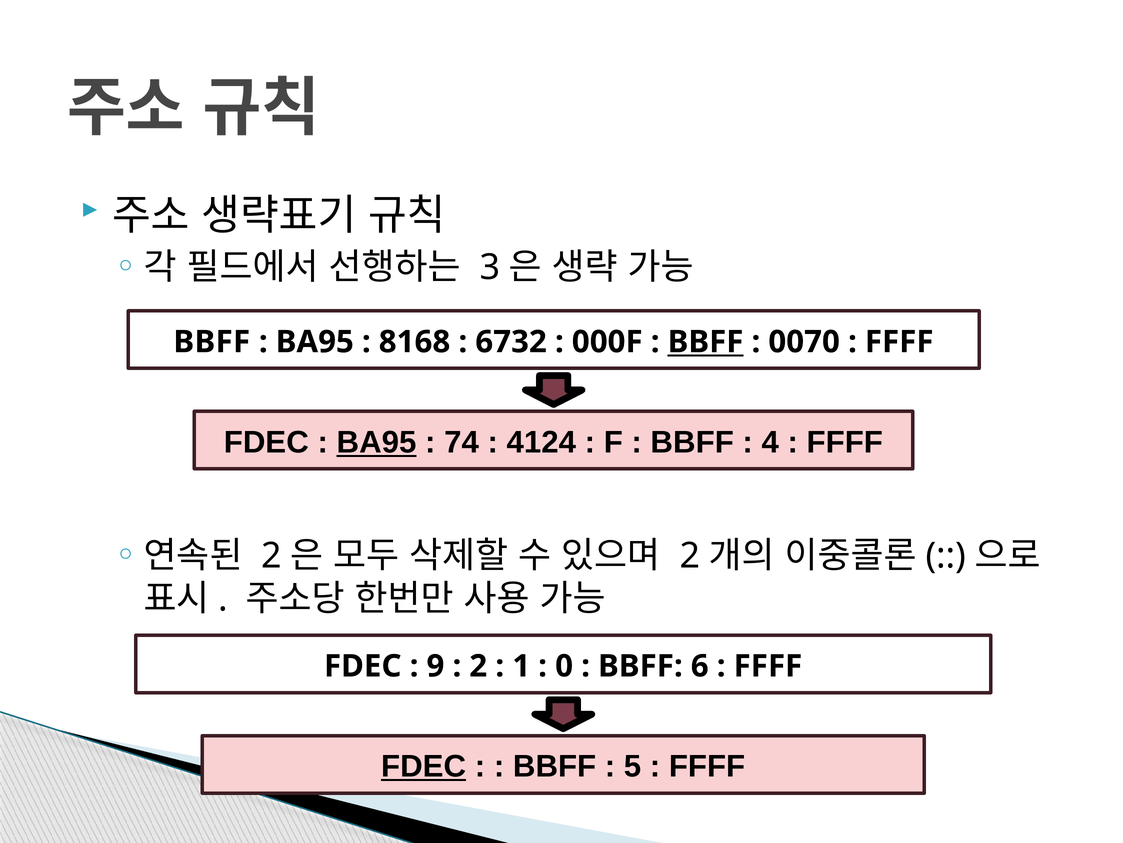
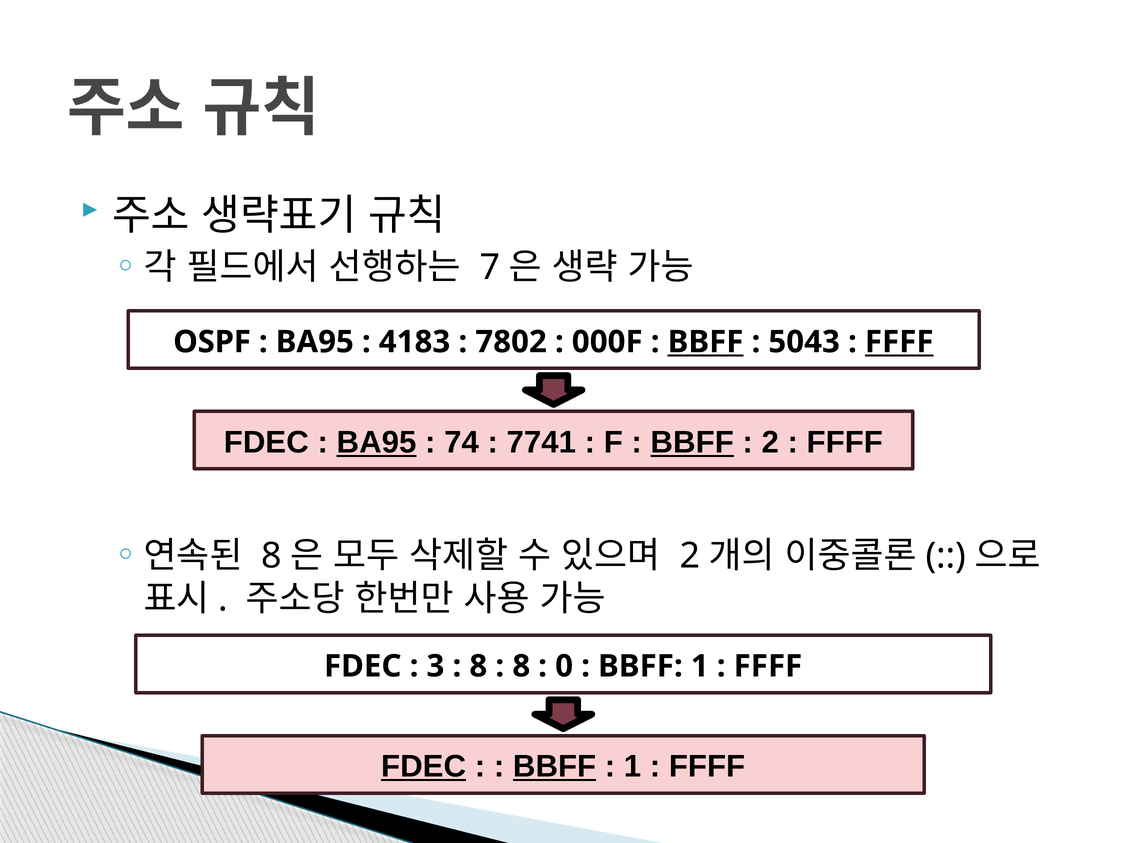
3: 3 -> 7 (490, 267)
BBFF: BBFF -> OSPF (212, 342)
8168: 8168 -> 4183 (415, 342)
6732: 6732 -> 7802 (511, 342)
0070: 0070 -> 5043 (804, 342)
FFFF underline: none -> present (899, 342)
4124: 4124 -> 7741 (541, 442)
BBFF underline: none -> present (692, 442)
4: 4 -> 2 (770, 442)
2: 2 -> 8 (272, 555)
9: 9 -> 3 (435, 666)
2: 2 -> 8 (478, 666)
1: 1 -> 8 (521, 666)
BBFF 6: 6 -> 1 (700, 666)
BBFF underline: none -> present (555, 766)
5: 5 -> 1 (633, 766)
